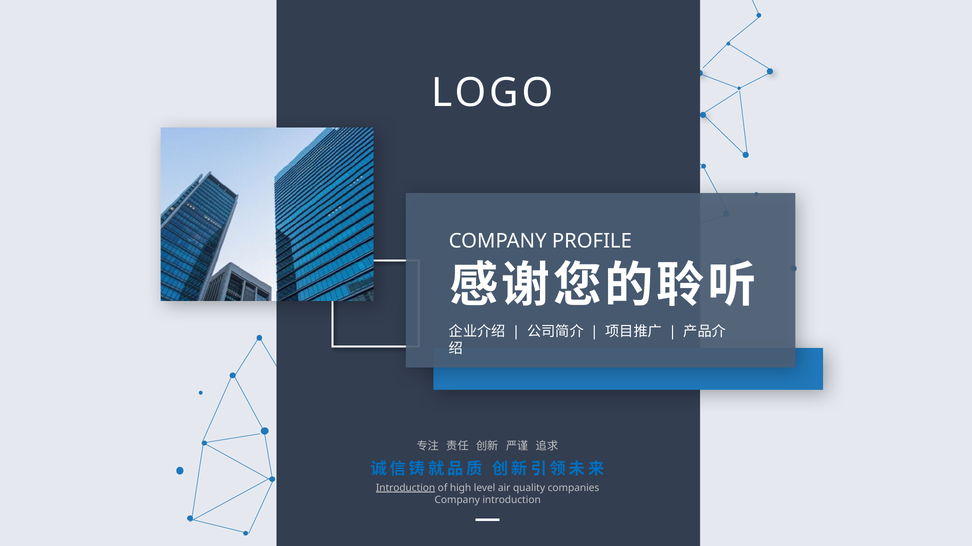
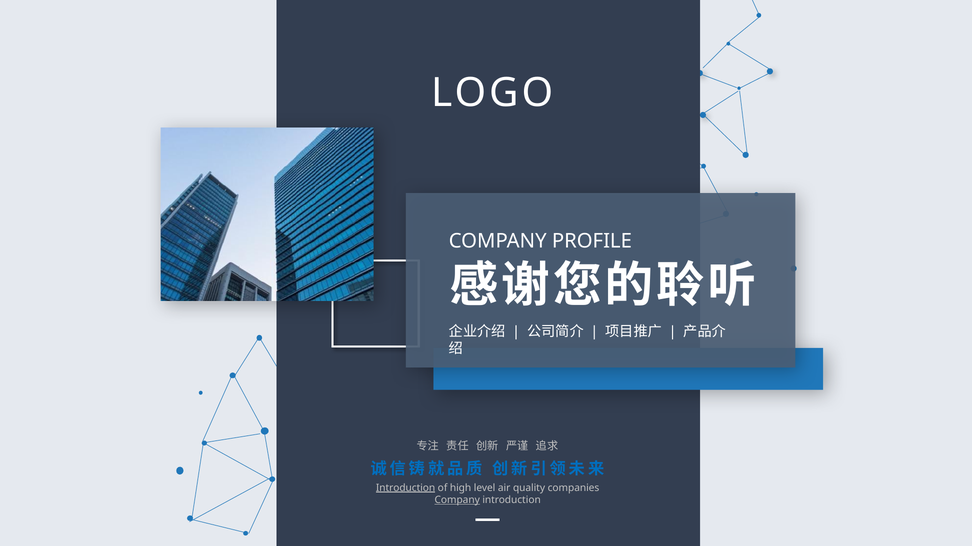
Company underline: none -> present (457, 501)
